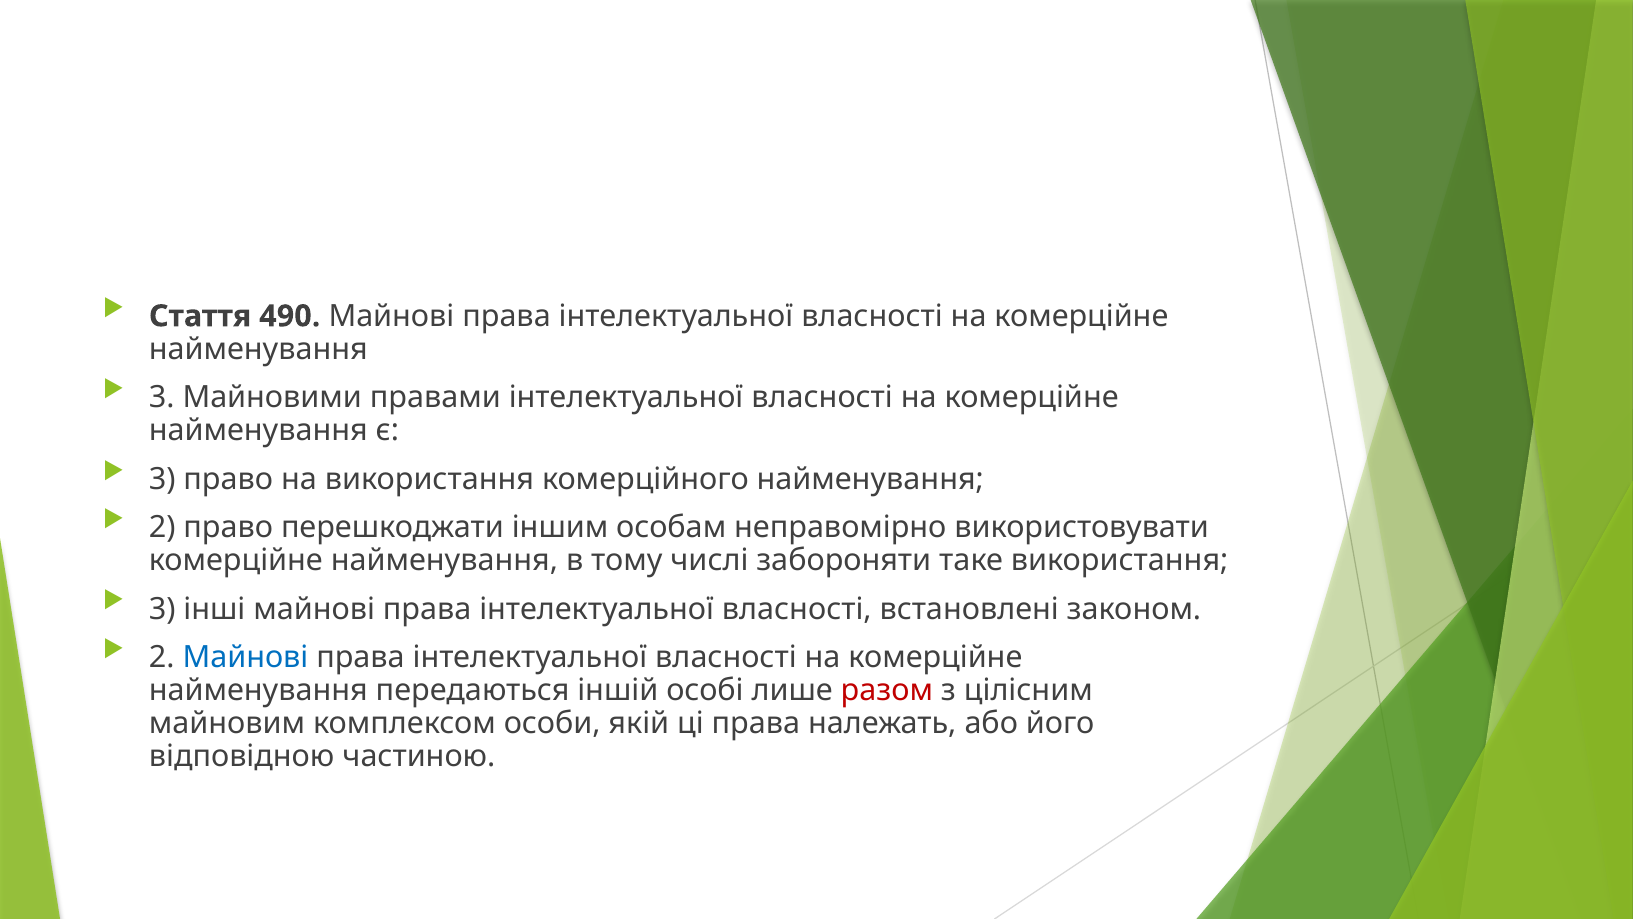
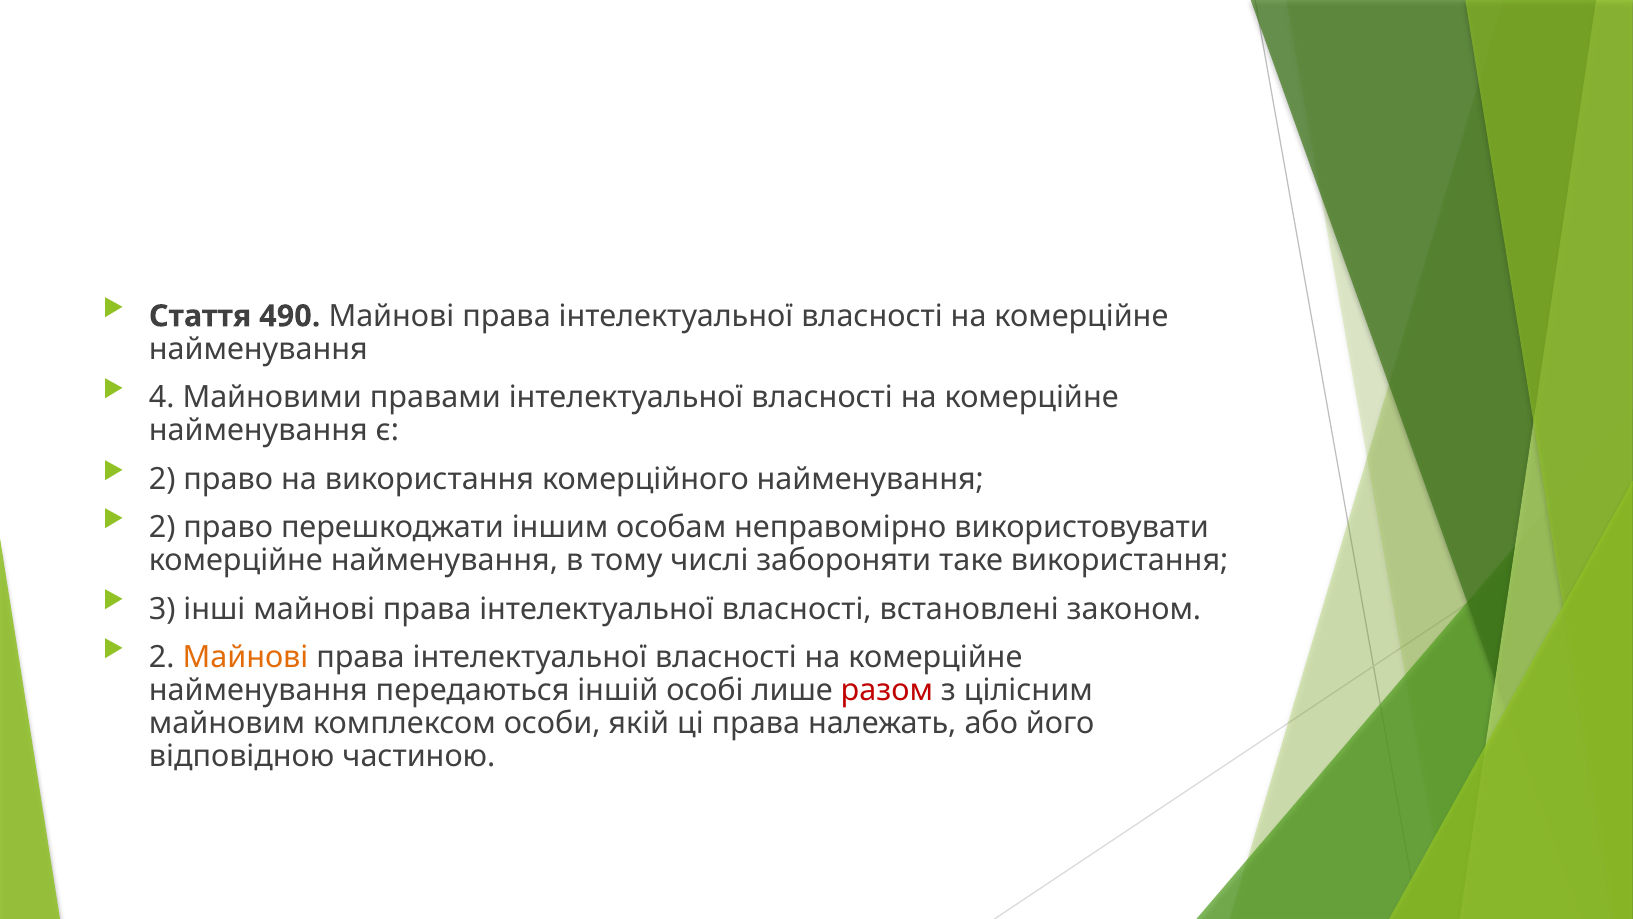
3: 3 -> 4 (162, 397)
3: 3 -> 2 (162, 479)
Майнові colour: blue -> orange (245, 657)
